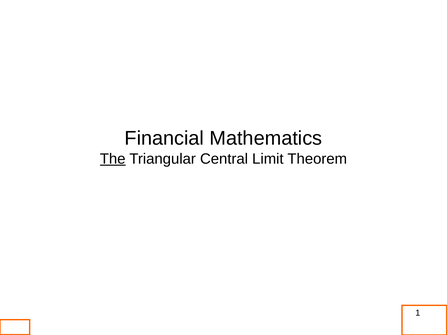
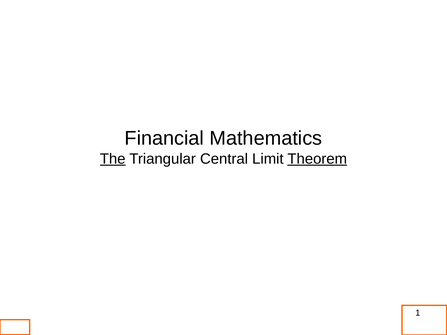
Theorem underline: none -> present (317, 159)
